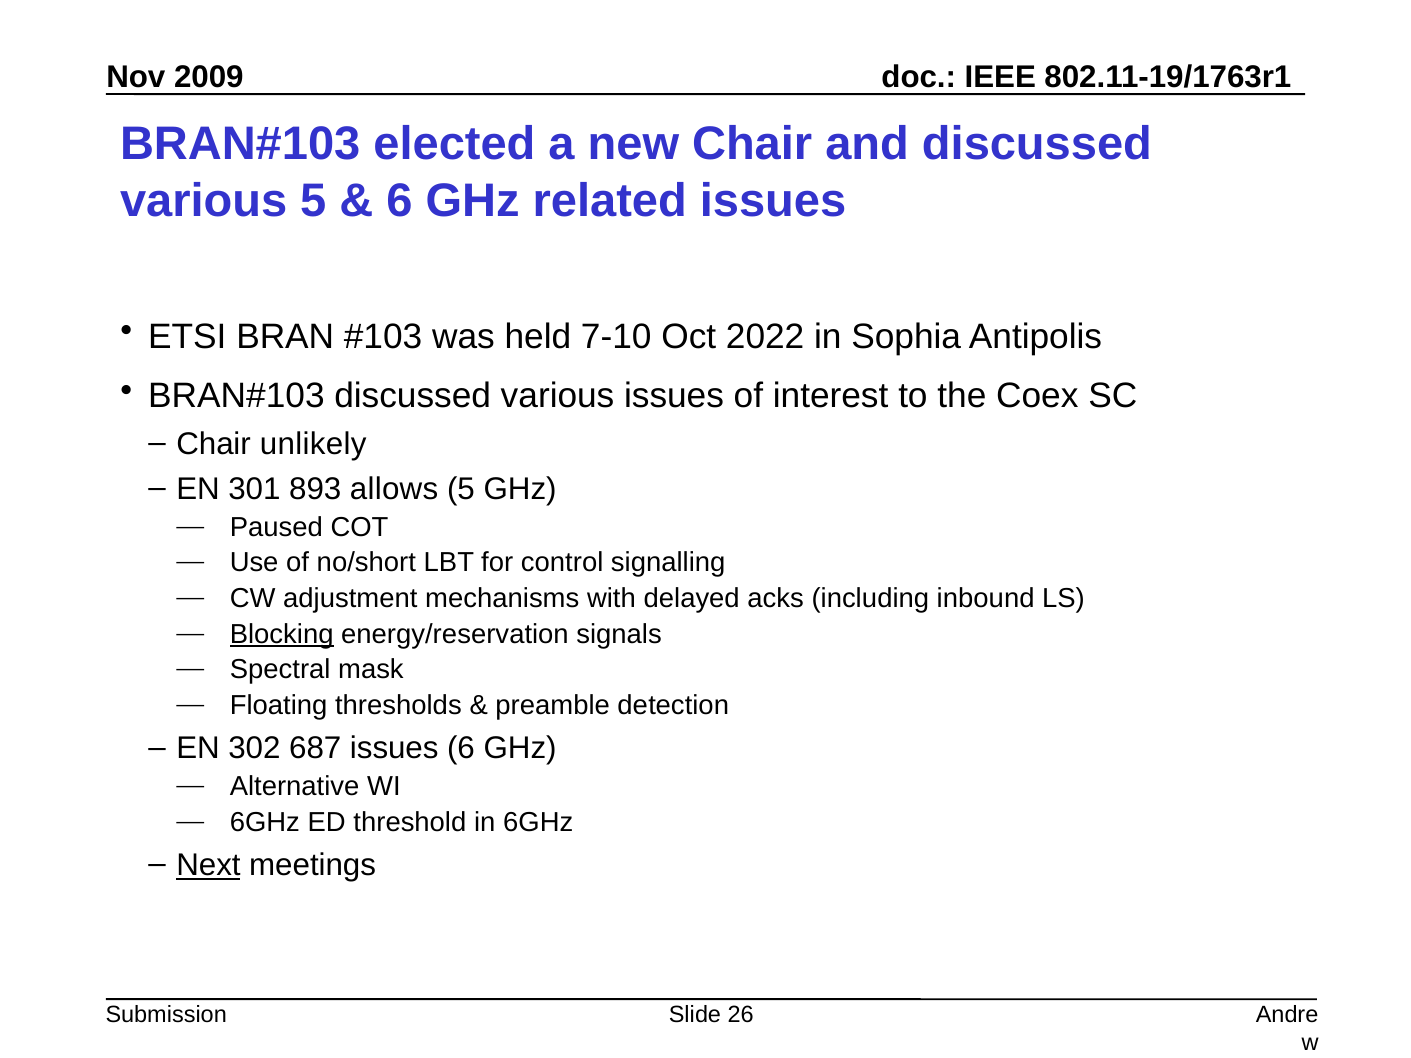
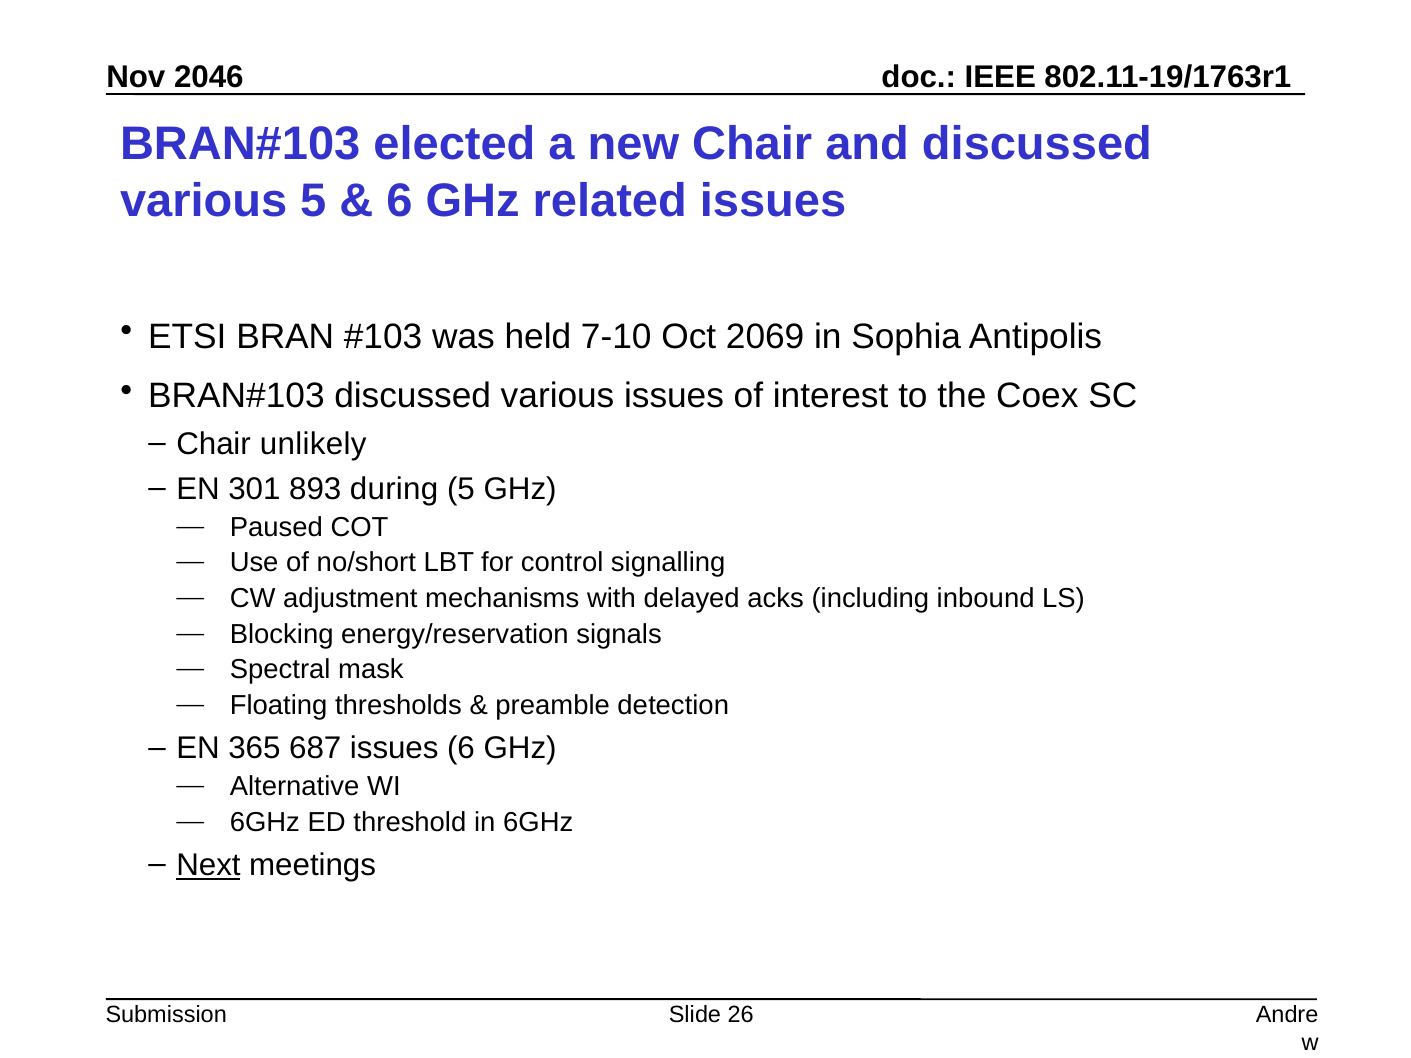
2009: 2009 -> 2046 (209, 77)
2022: 2022 -> 2069 (765, 336)
allows: allows -> during (394, 489)
Blocking underline: present -> none (282, 634)
302: 302 -> 365 (254, 749)
